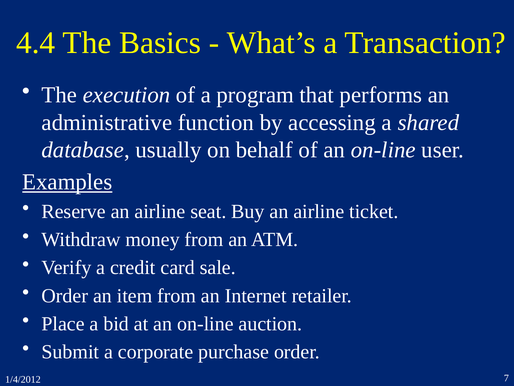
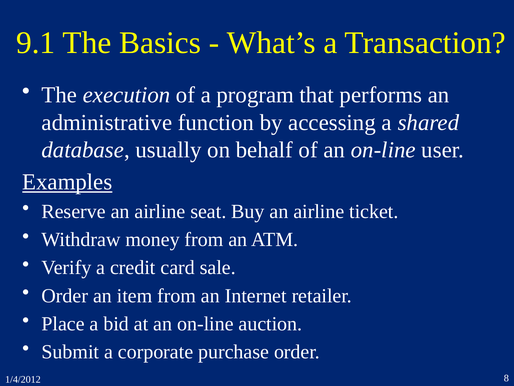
4.4: 4.4 -> 9.1 (36, 43)
7: 7 -> 8 (506, 378)
